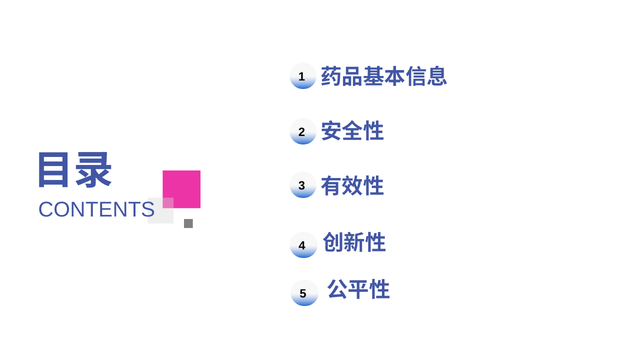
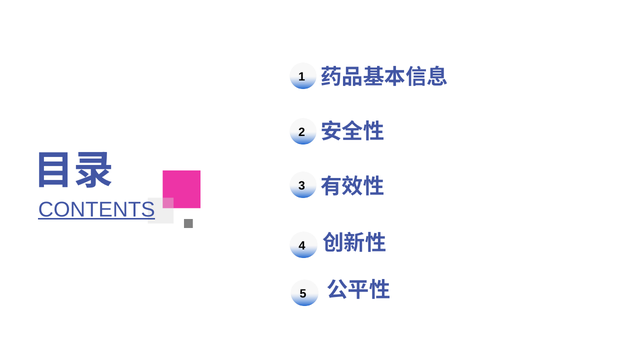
CONTENTS underline: none -> present (97, 209)
